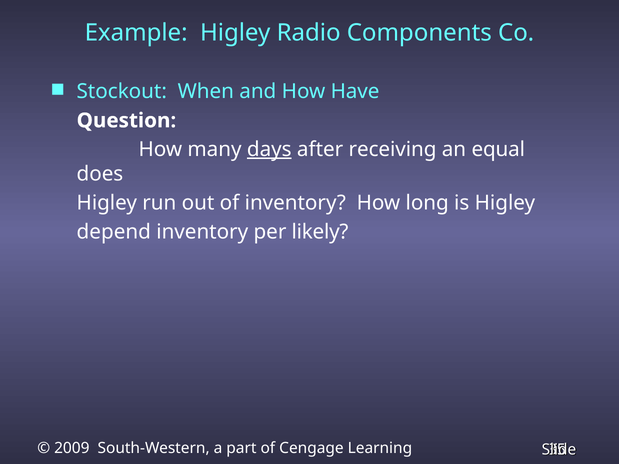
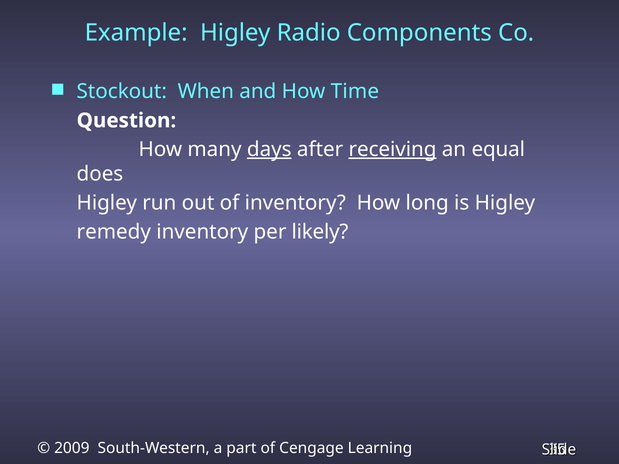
Have: Have -> Time (355, 92)
receiving underline: none -> present (393, 149)
depend: depend -> remedy (114, 232)
